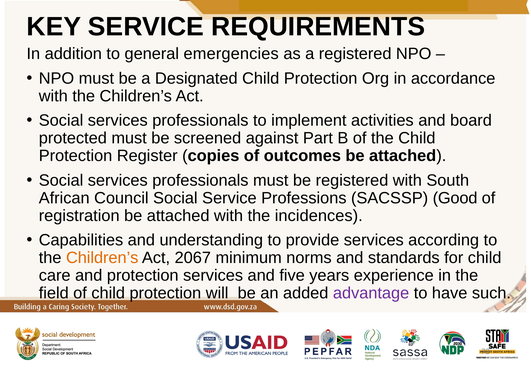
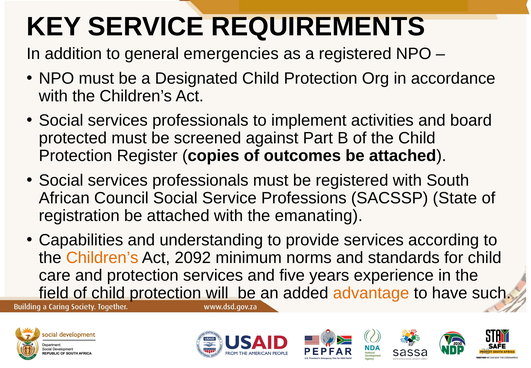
Good: Good -> State (455, 198)
incidences: incidences -> emanating (319, 215)
2067: 2067 -> 2092 (193, 257)
advantage colour: purple -> orange (371, 293)
